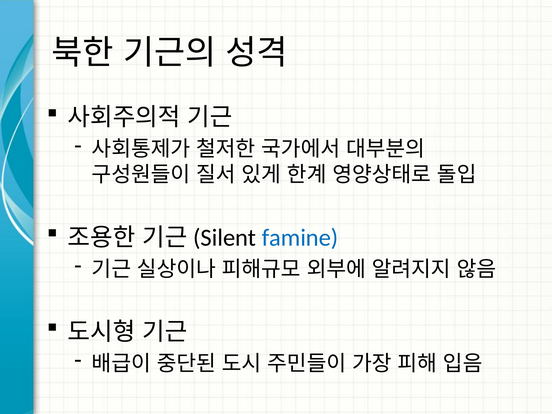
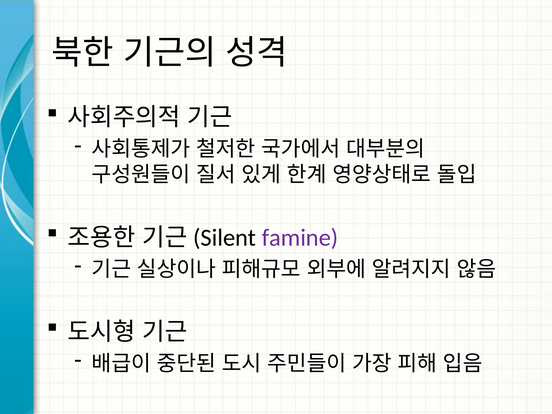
famine colour: blue -> purple (300, 238)
